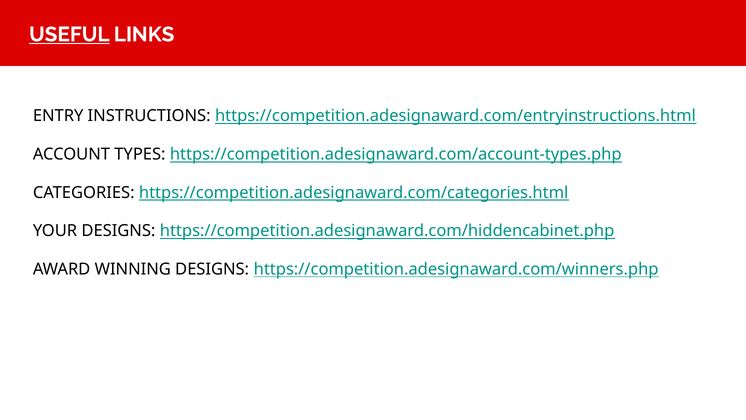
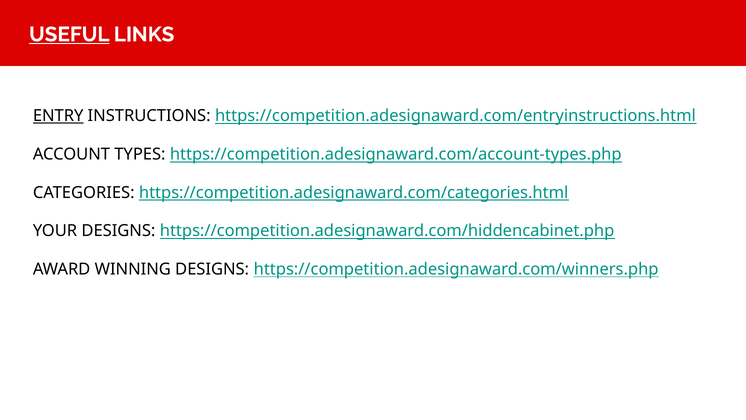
ENTRY underline: none -> present (58, 116)
